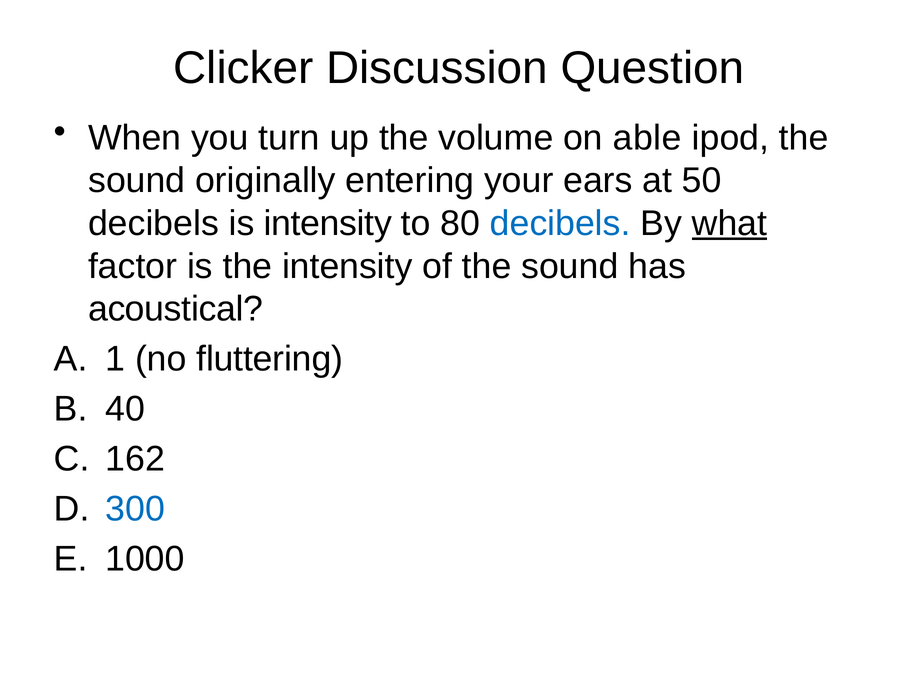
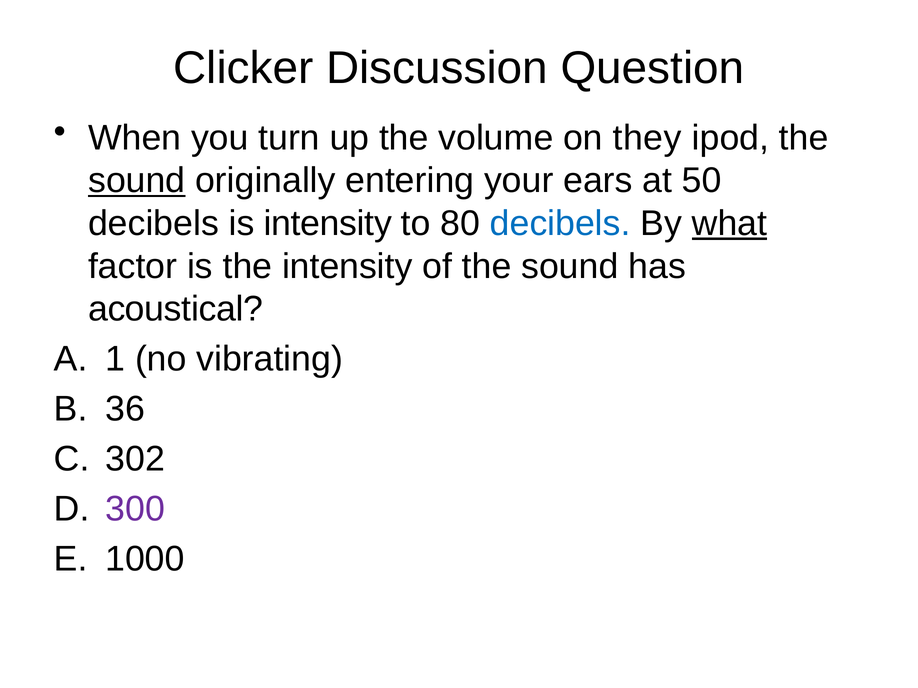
able: able -> they (647, 138)
sound underline: none -> present (137, 181)
fluttering: fluttering -> vibrating (270, 359)
40: 40 -> 36 (125, 409)
162: 162 -> 302 (135, 459)
300 colour: blue -> purple (135, 509)
